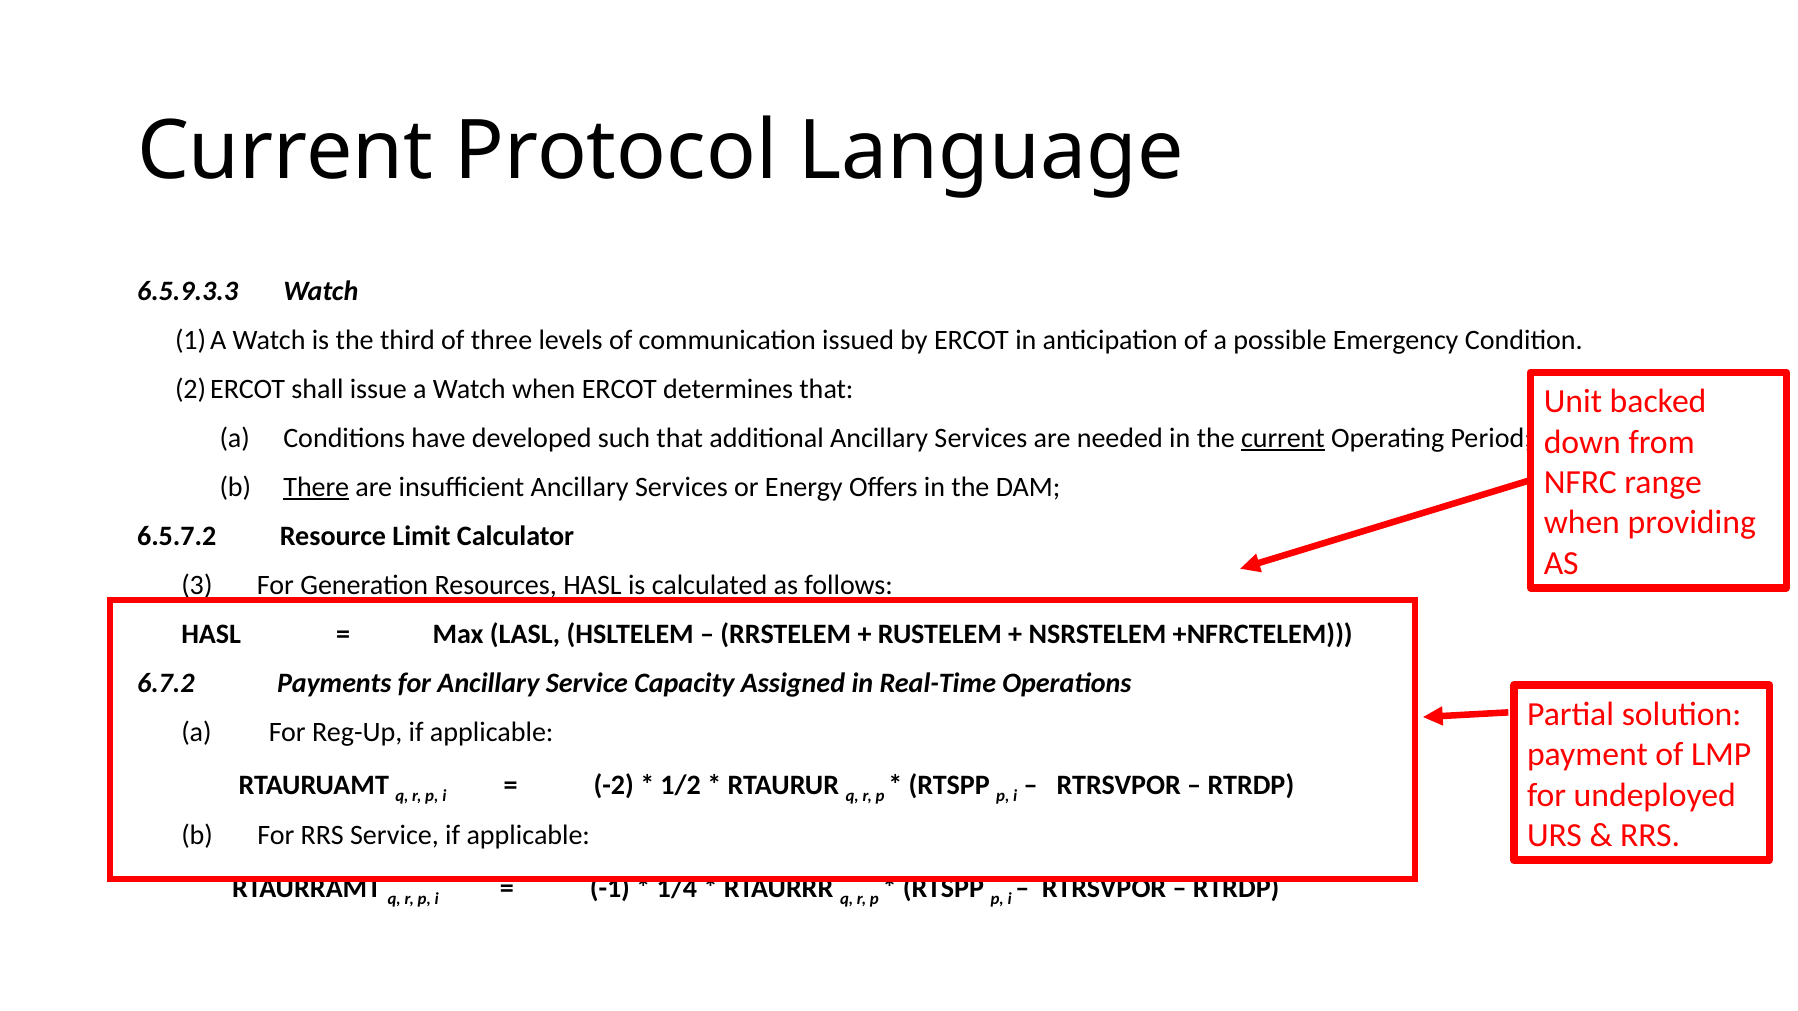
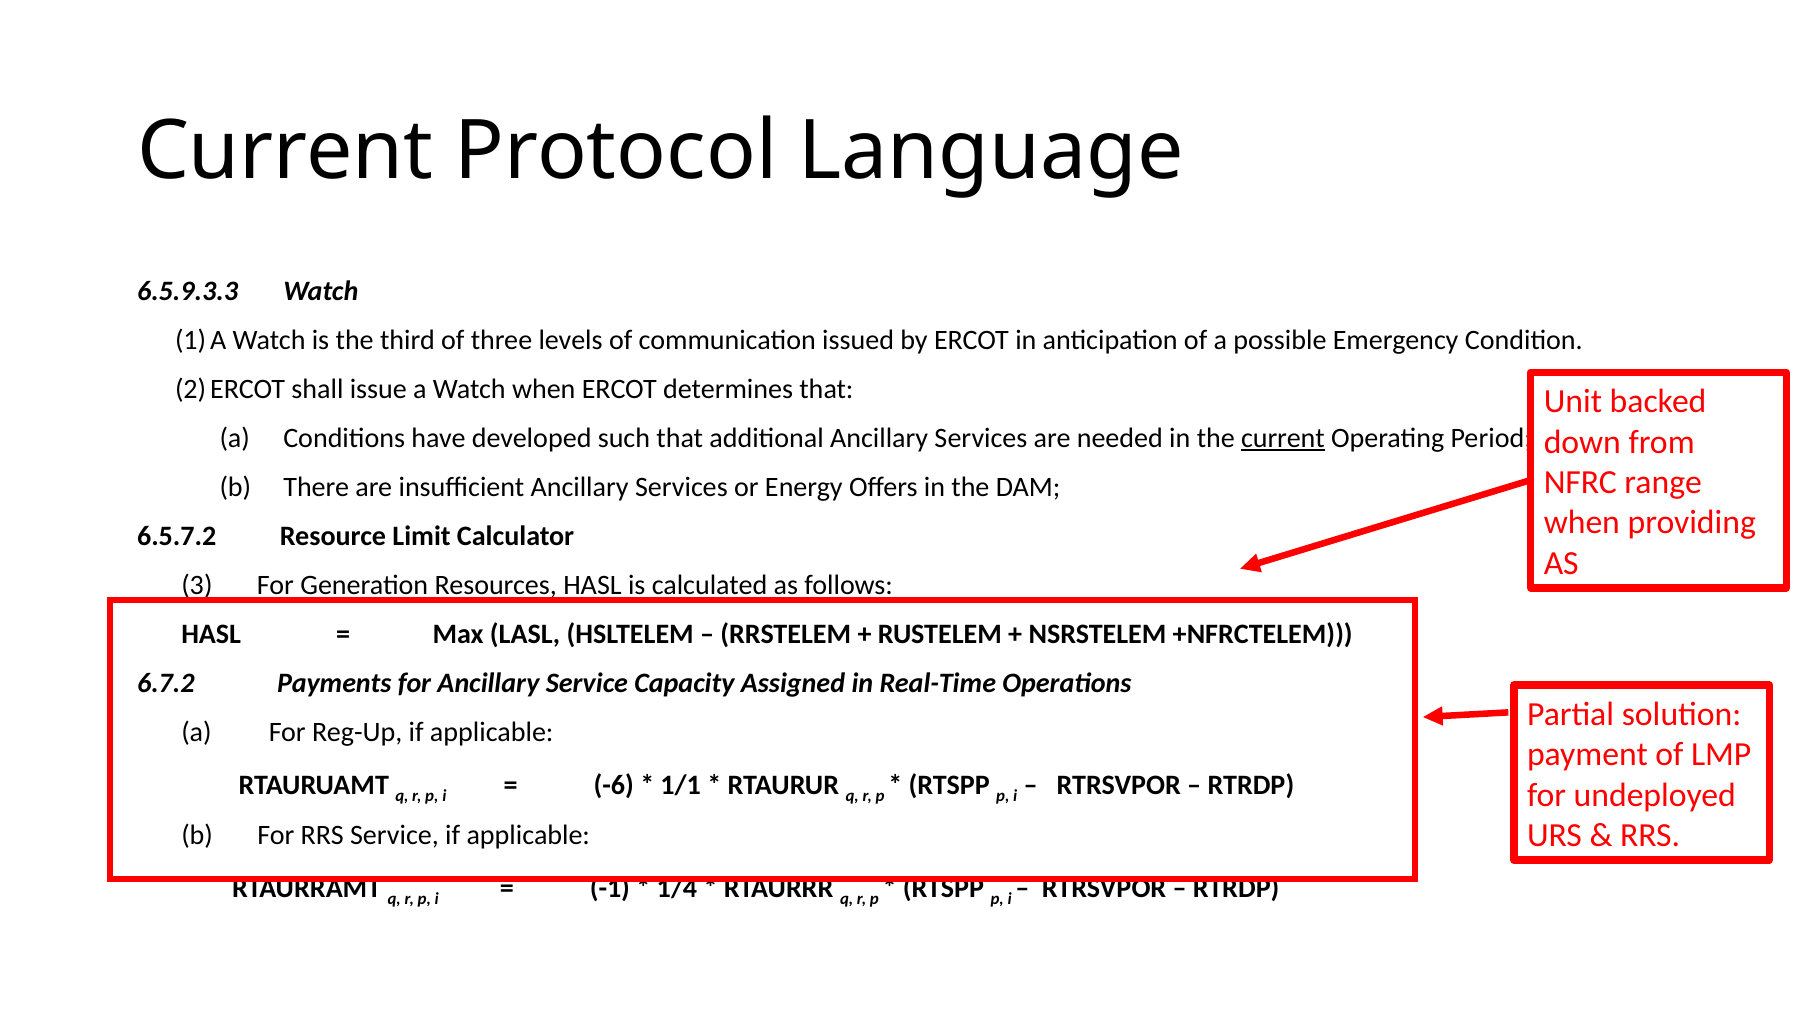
There underline: present -> none (316, 487)
-2: -2 -> -6 (614, 786)
1/2: 1/2 -> 1/1 (681, 786)
